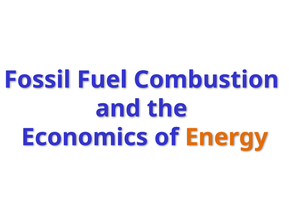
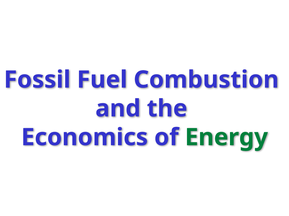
Energy colour: orange -> green (226, 138)
